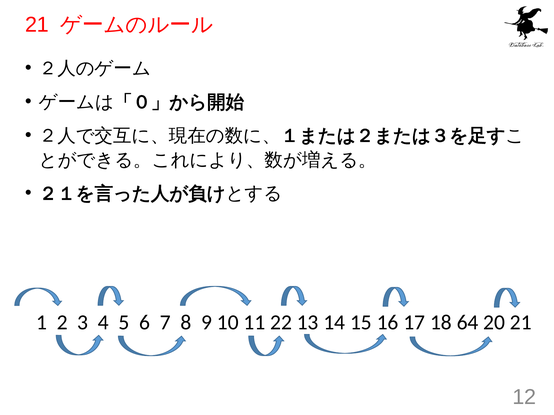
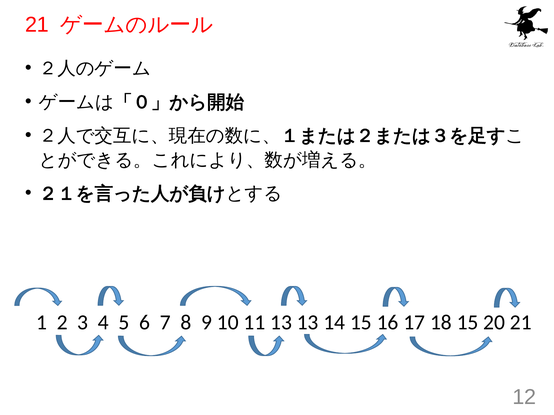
11 22: 22 -> 13 (281, 323)
18 64: 64 -> 15 (468, 323)
